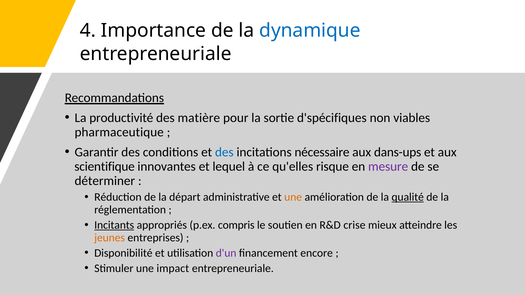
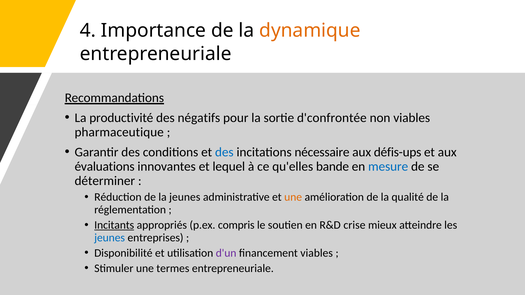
dynamique colour: blue -> orange (310, 30)
matière: matière -> négatifs (199, 118)
d'spécifiques: d'spécifiques -> d'confrontée (332, 118)
dans-ups: dans-ups -> défis-ups (398, 152)
scientifique: scientifique -> évaluations (105, 167)
risque: risque -> bande (333, 167)
mesure colour: purple -> blue (388, 167)
la départ: départ -> jeunes (185, 197)
qualité underline: present -> none (408, 197)
jeunes colour: orange -> blue (110, 238)
financement encore: encore -> viables (317, 253)
impact: impact -> termes (173, 269)
